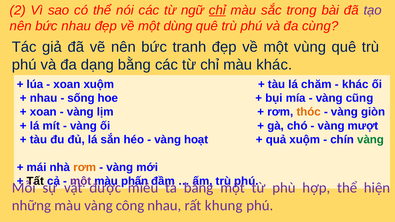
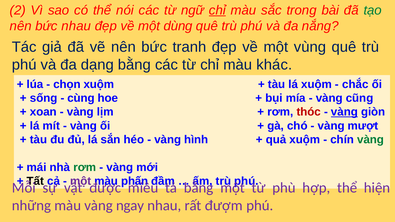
tạo colour: purple -> green (373, 10)
cùng: cùng -> nắng (320, 26)
xoan: xoan -> chọn (67, 84)
lá chăm: chăm -> xuộm (316, 84)
khác: khác -> chắc (355, 84)
nhau: nhau -> sống (44, 98)
sống: sống -> cùng (81, 98)
thóc colour: orange -> red (309, 112)
vàng underline: none -> present (344, 112)
hoạt: hoạt -> hình (196, 140)
rơm colour: orange -> green (85, 167)
công: công -> ngay (130, 206)
khung: khung -> đượm (224, 206)
